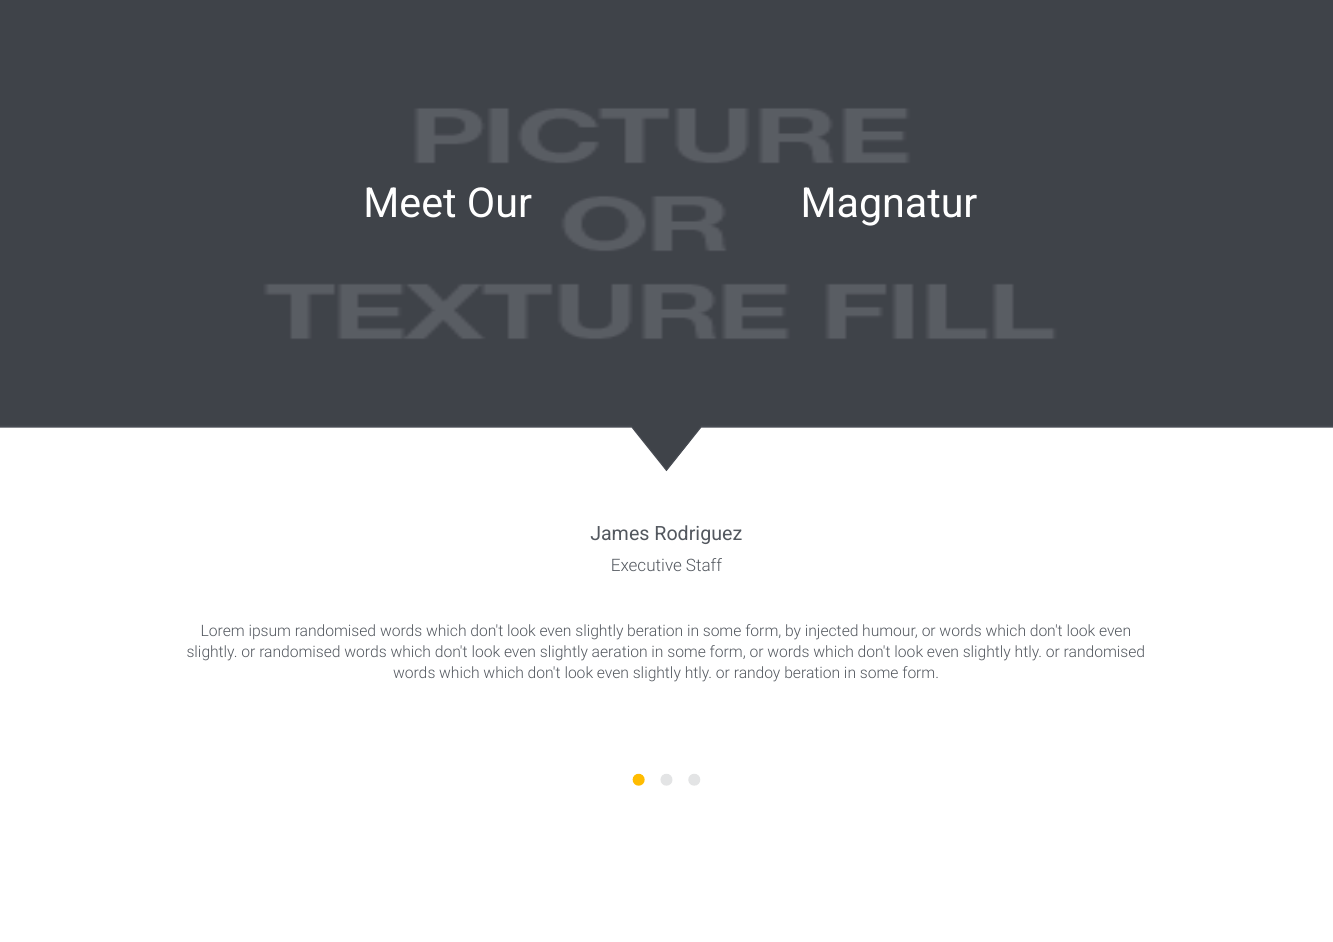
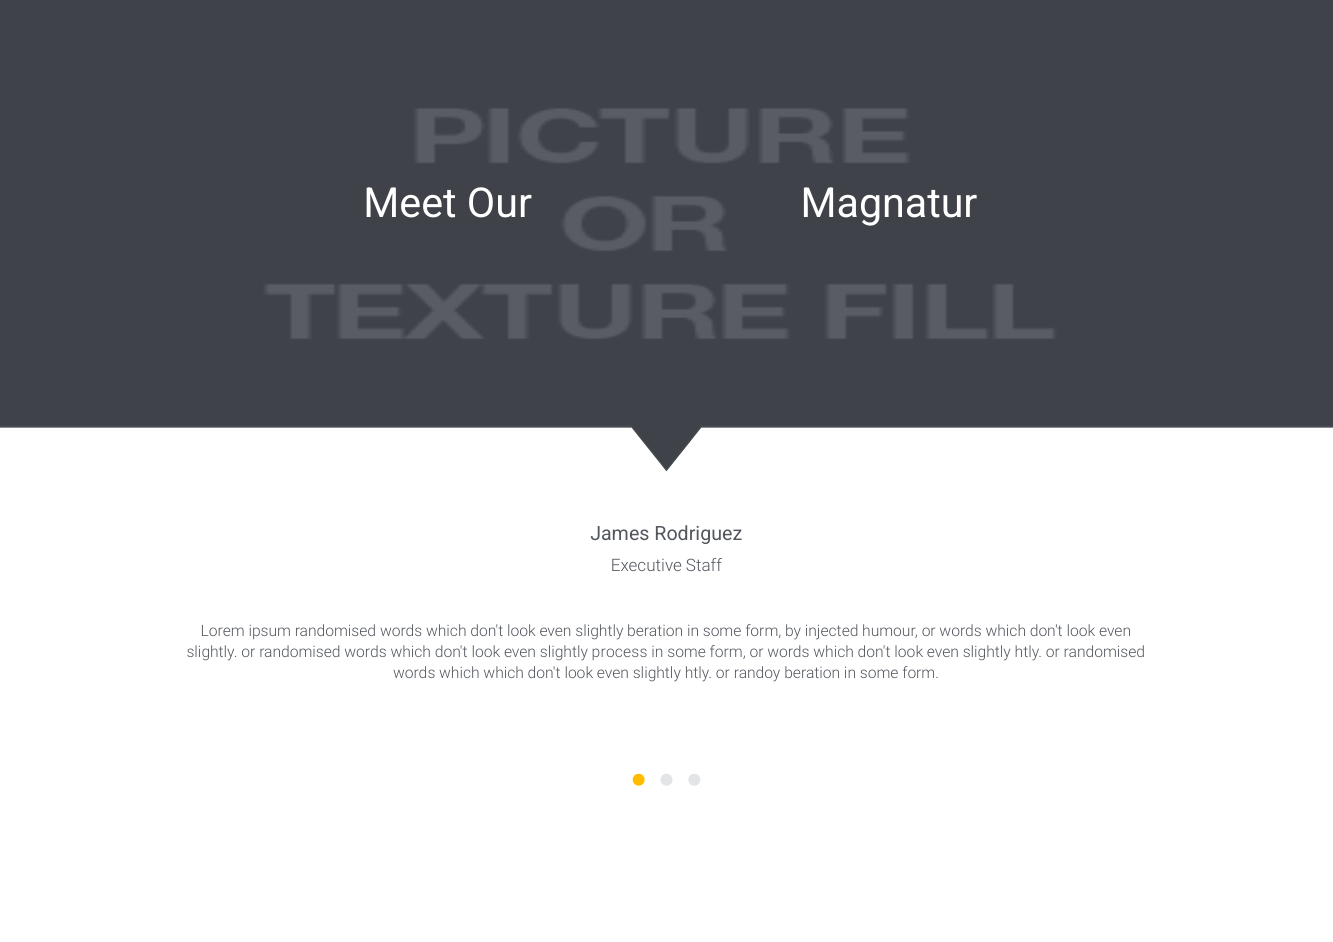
aeration: aeration -> process (620, 652)
